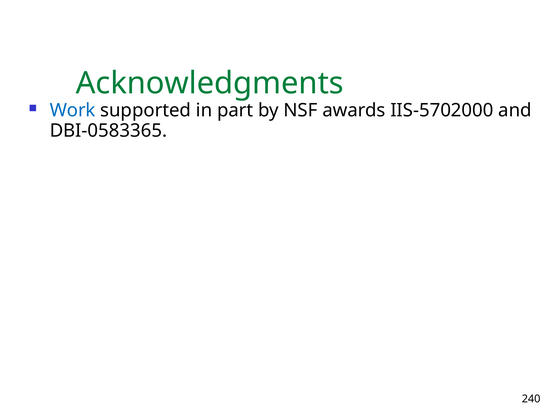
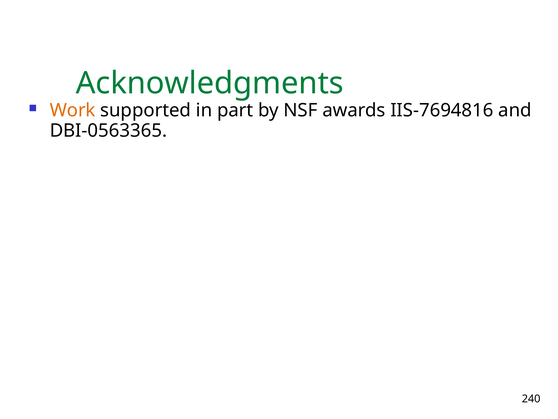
Work colour: blue -> orange (73, 110)
IIS-5702000: IIS-5702000 -> IIS-7694816 (442, 110)
DBI-0583365: DBI-0583365 -> DBI-0563365 (108, 130)
